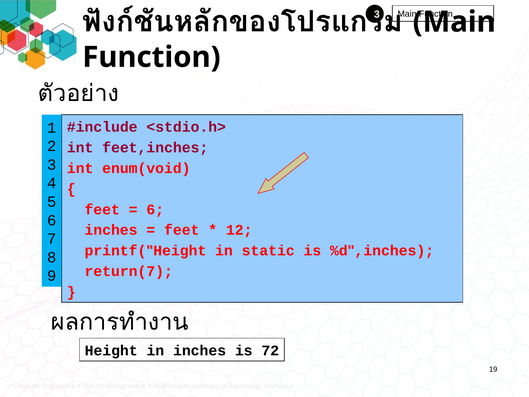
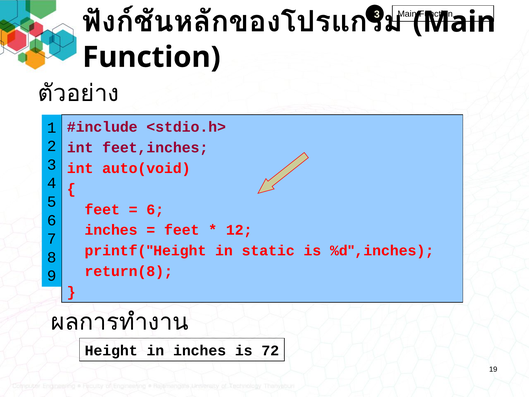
enum(void: enum(void -> auto(void (146, 168)
return(7: return(7 -> return(8 (129, 271)
